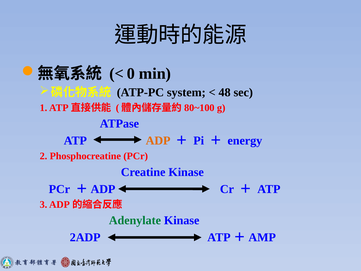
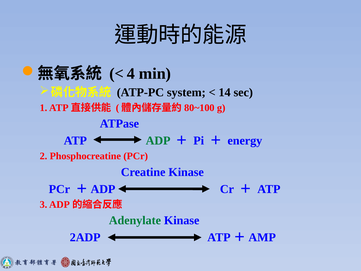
0: 0 -> 4 (131, 74)
48: 48 -> 14 (225, 92)
ADP colour: orange -> green (158, 141)
